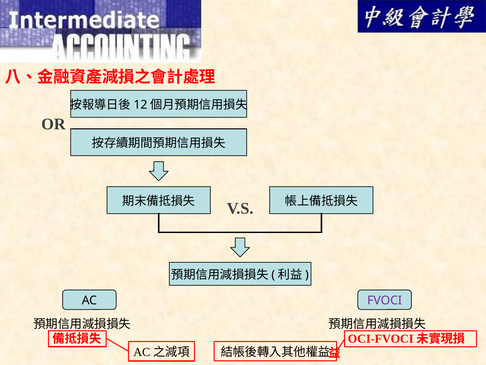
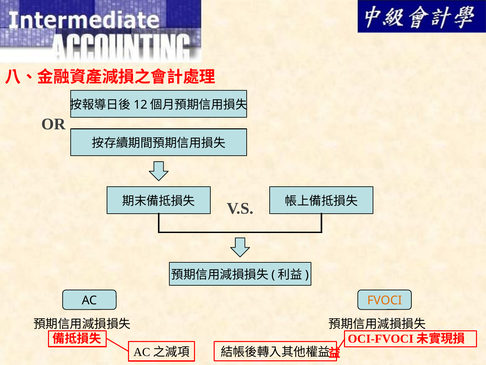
FVOCI colour: purple -> orange (385, 300)
